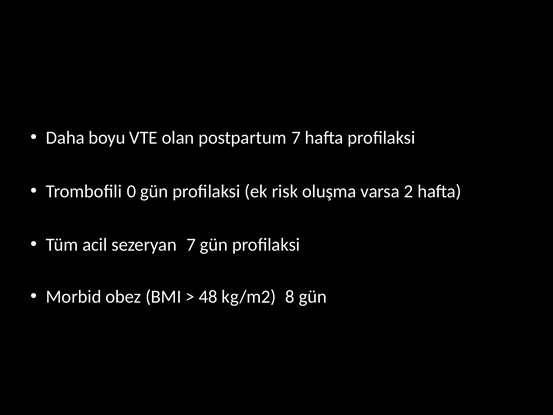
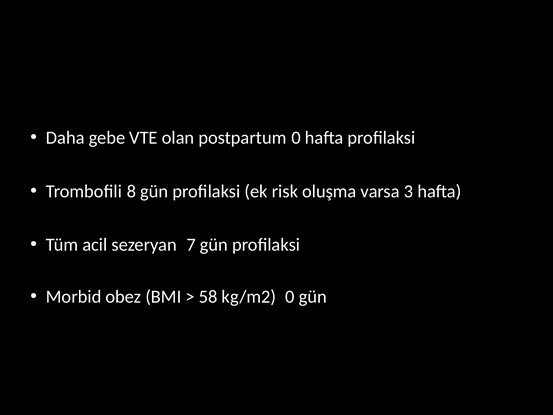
boyu: boyu -> gebe (107, 138)
7: 7 -> 0 (296, 138)
0: 0 -> 8 (131, 191)
2: 2 -> 3 (409, 191)
48: 48 -> 58 (208, 297)
8: 8 -> 0 (290, 297)
